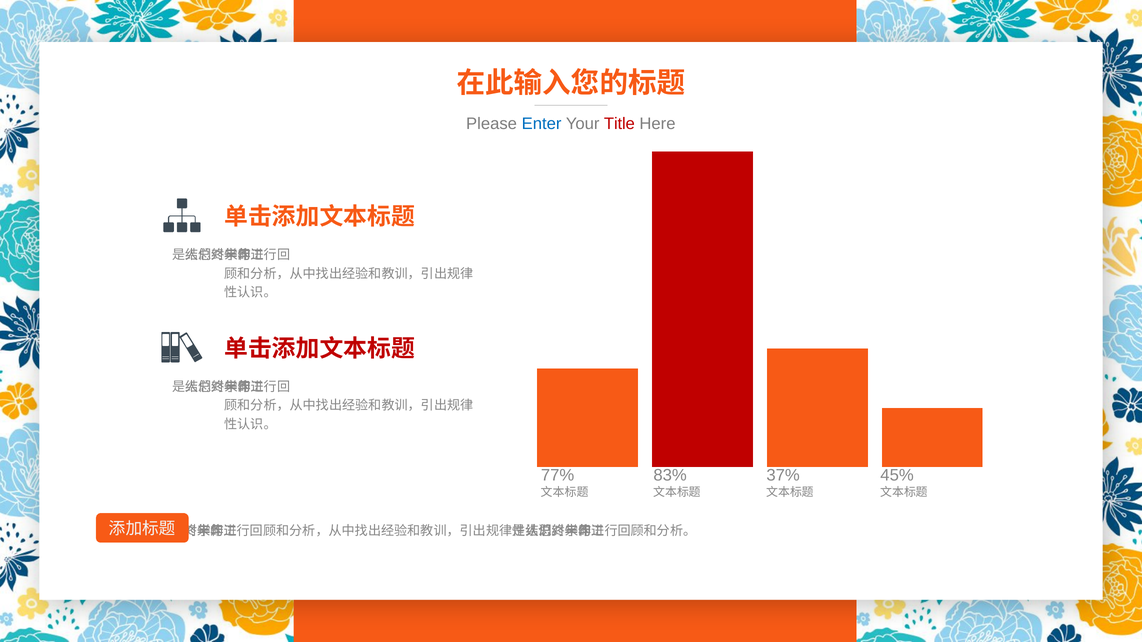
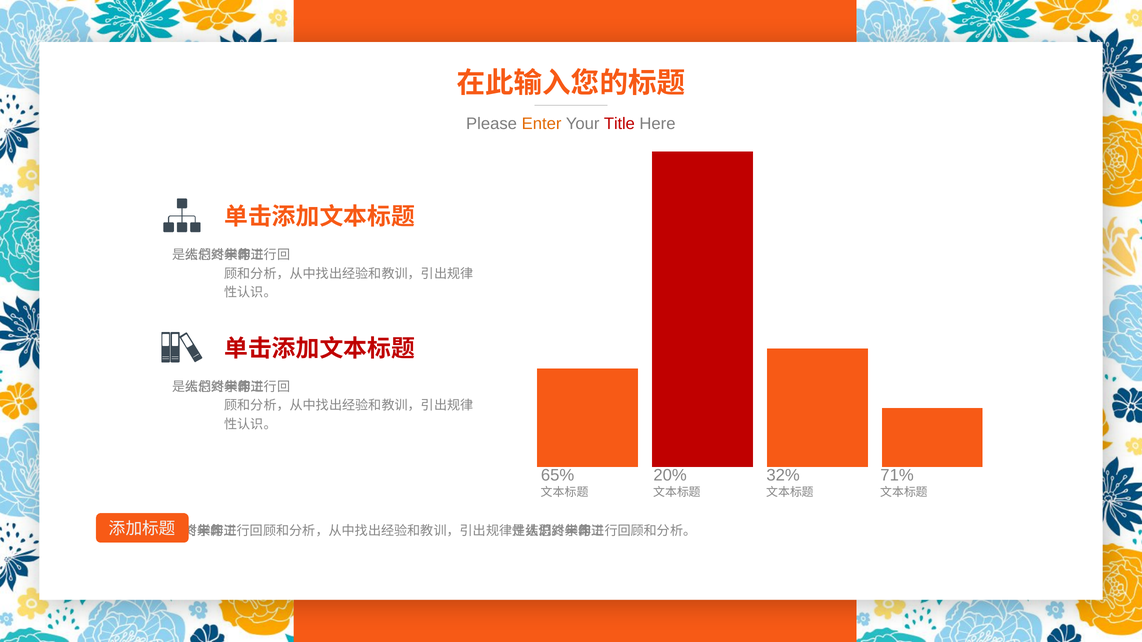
Enter colour: blue -> orange (542, 124)
77%: 77% -> 65% (558, 475)
83%: 83% -> 20% (670, 475)
37%: 37% -> 32% (783, 475)
45%: 45% -> 71% (897, 475)
